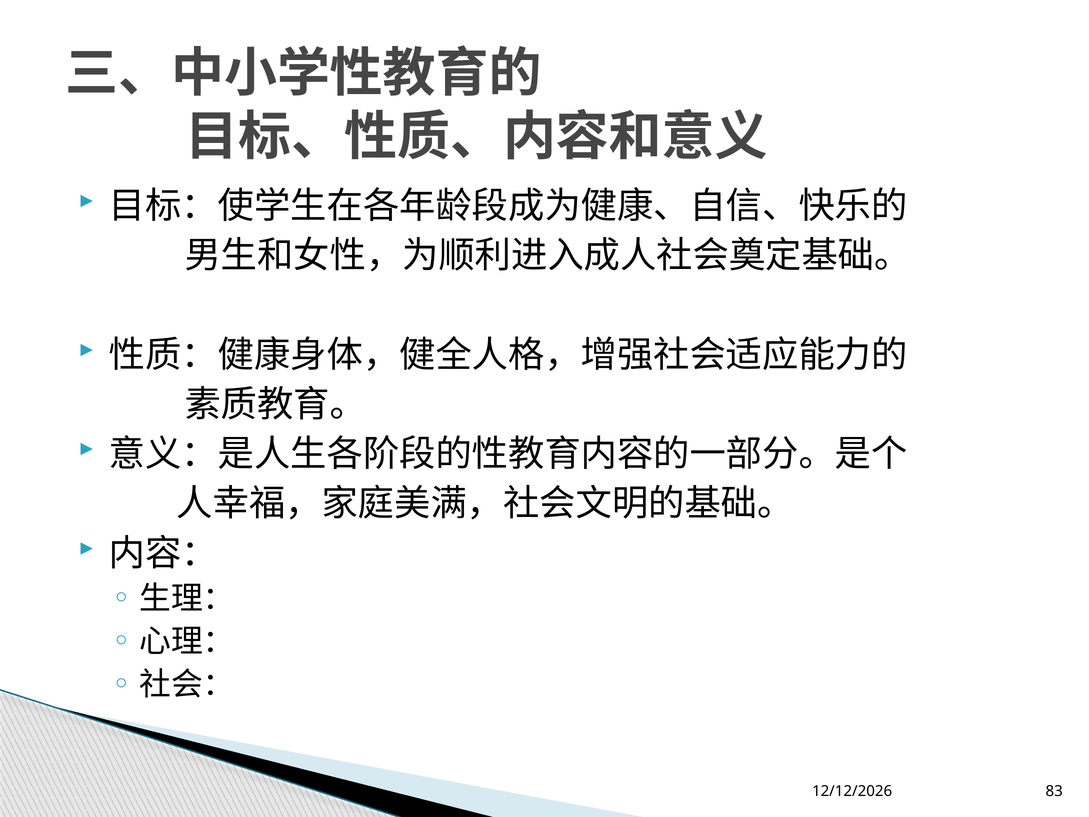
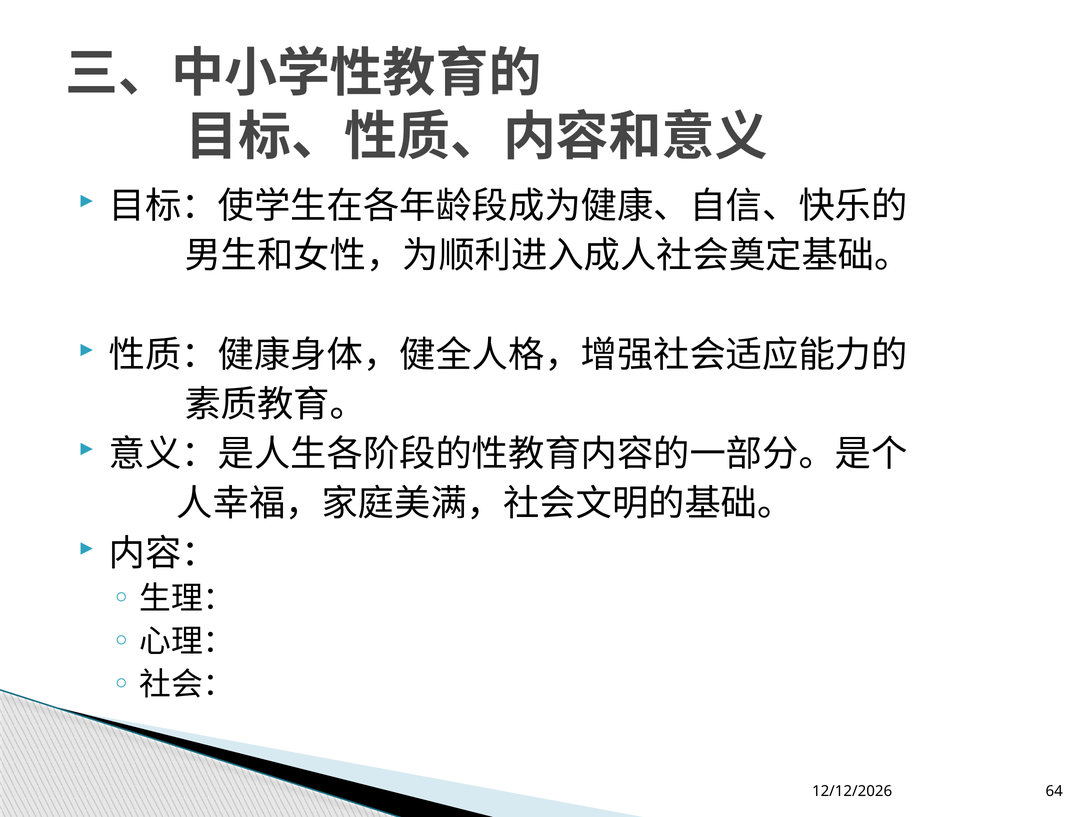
83: 83 -> 64 (1054, 791)
